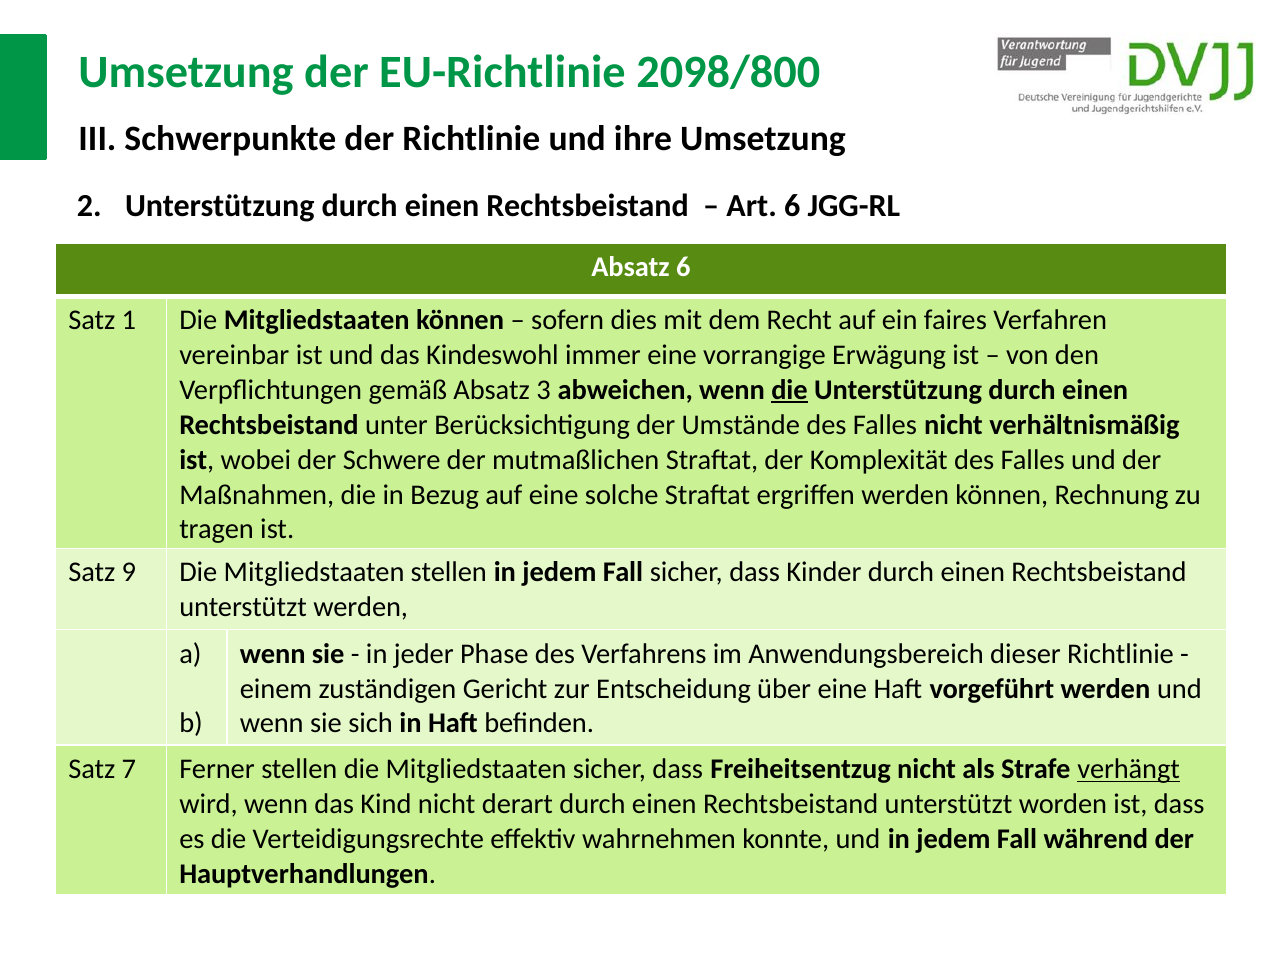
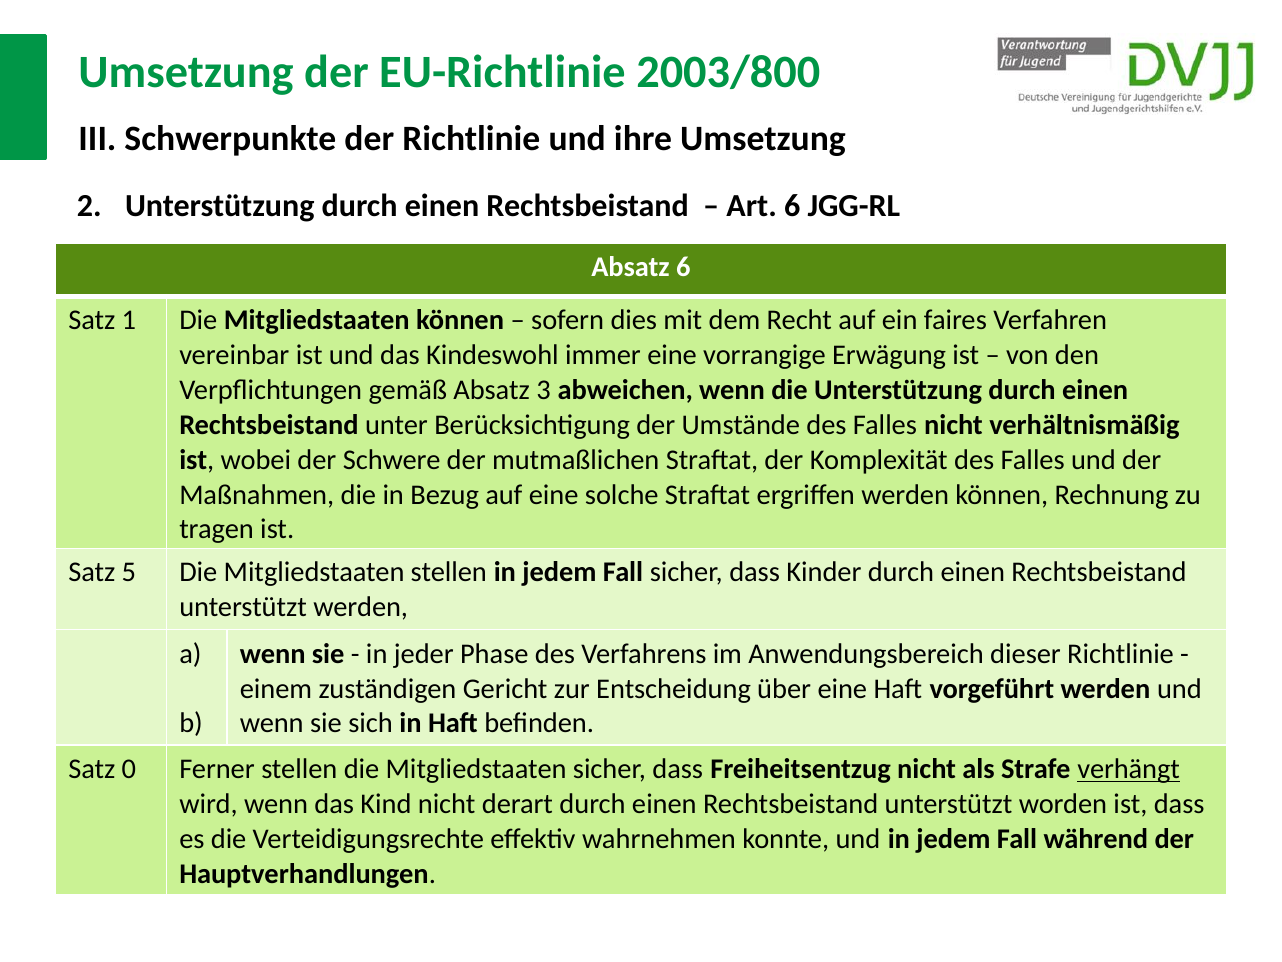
2098/800: 2098/800 -> 2003/800 (728, 73)
die underline: present -> none (790, 390)
9: 9 -> 5 (129, 572)
7: 7 -> 0 (129, 769)
